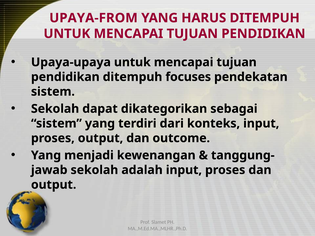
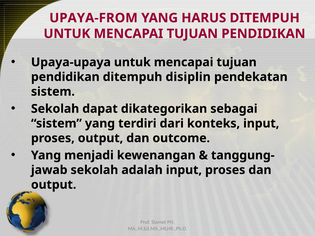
focuses: focuses -> disiplin (188, 77)
